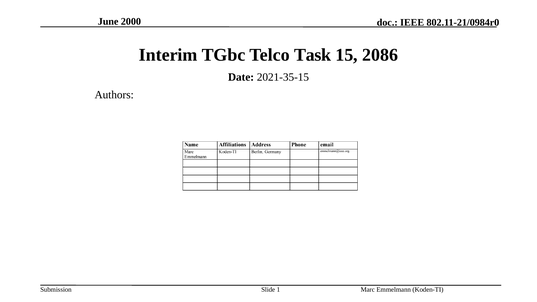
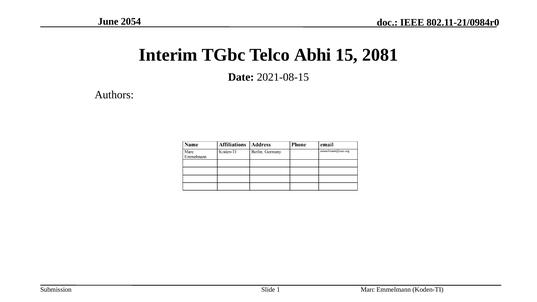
2000: 2000 -> 2054 (131, 21)
Task: Task -> Abhi (313, 55)
2086: 2086 -> 2081 (380, 55)
2021-35-15: 2021-35-15 -> 2021-08-15 (283, 77)
